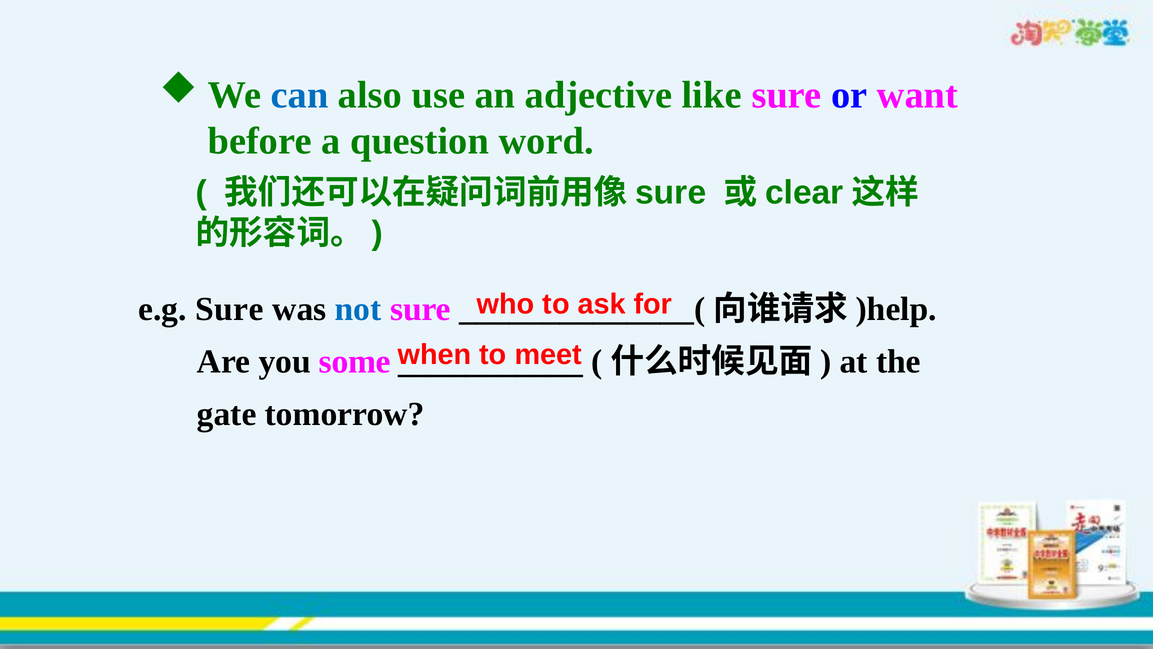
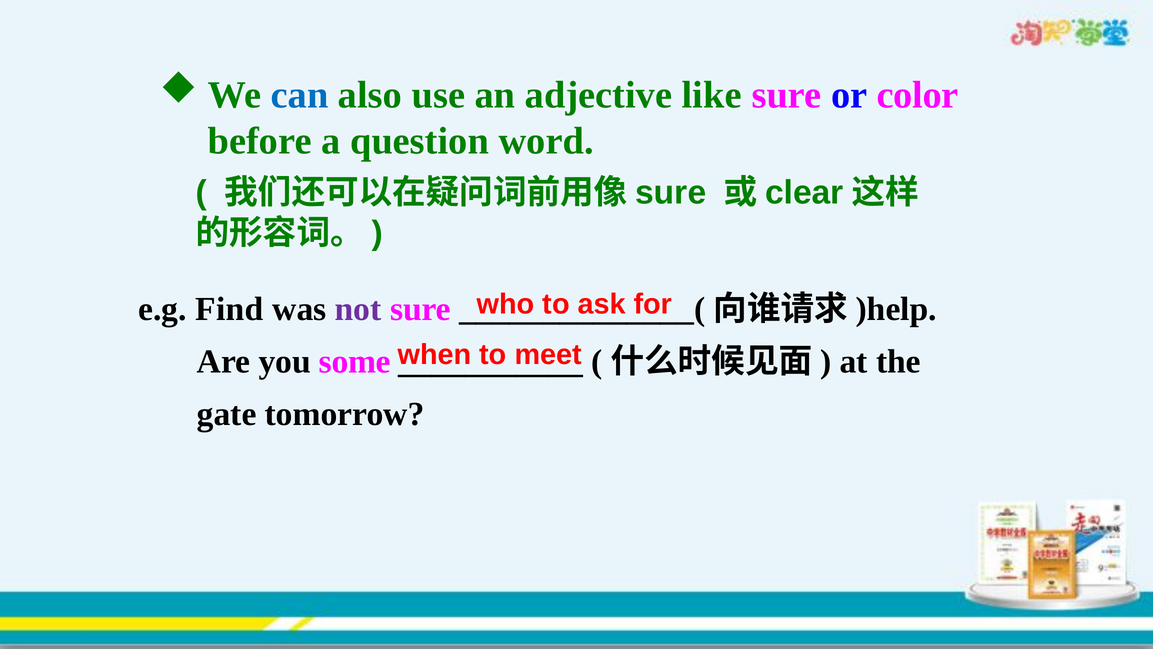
want: want -> color (918, 95)
e.g Sure: Sure -> Find (229, 309)
not colour: blue -> purple (358, 309)
